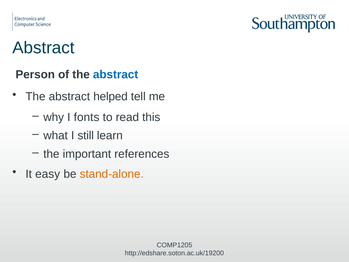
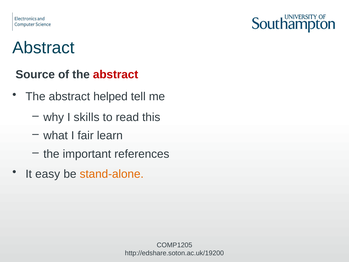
Person: Person -> Source (35, 74)
abstract colour: blue -> red (116, 74)
fonts: fonts -> skills (87, 117)
still: still -> fair (86, 135)
